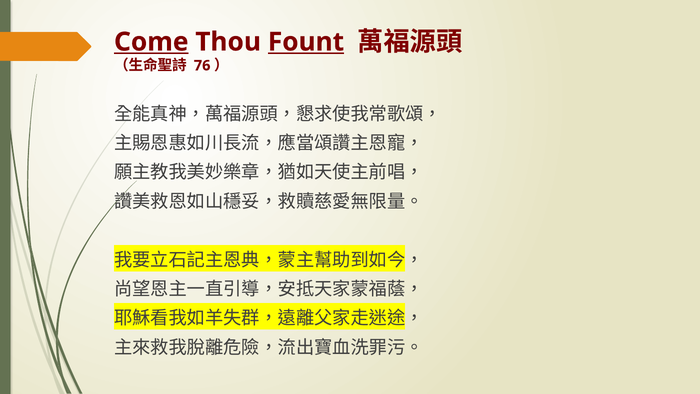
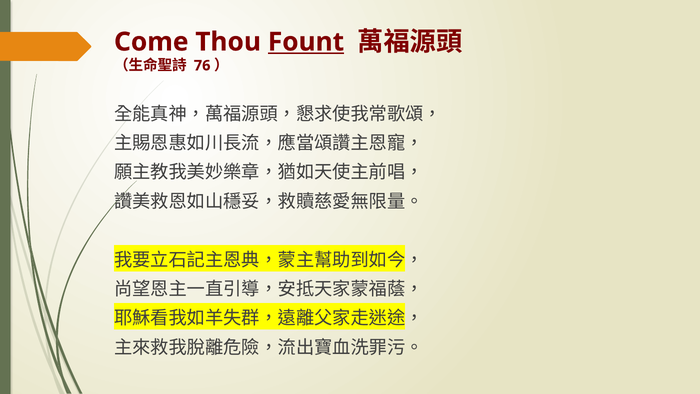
Come underline: present -> none (151, 42)
